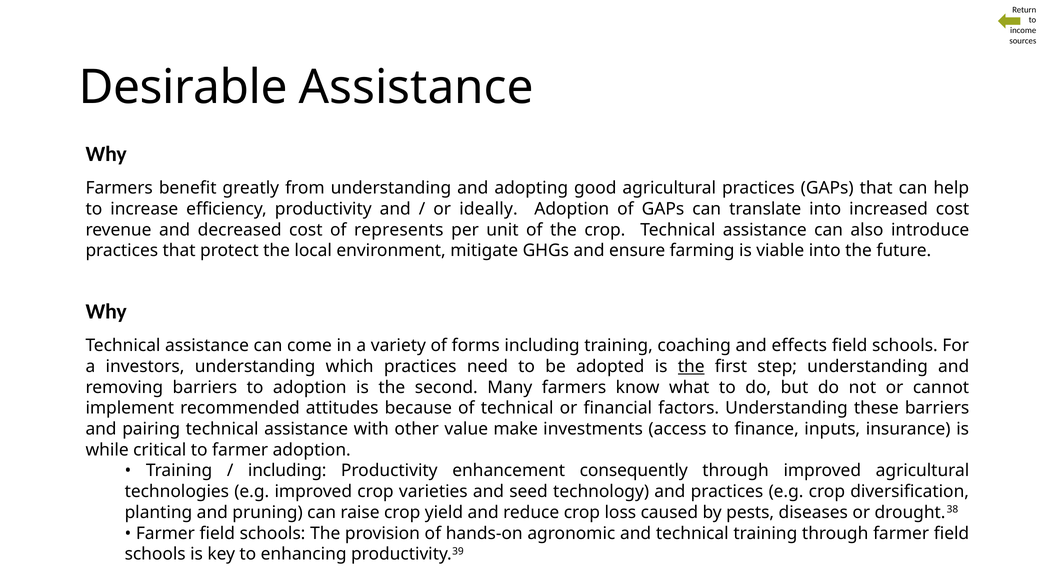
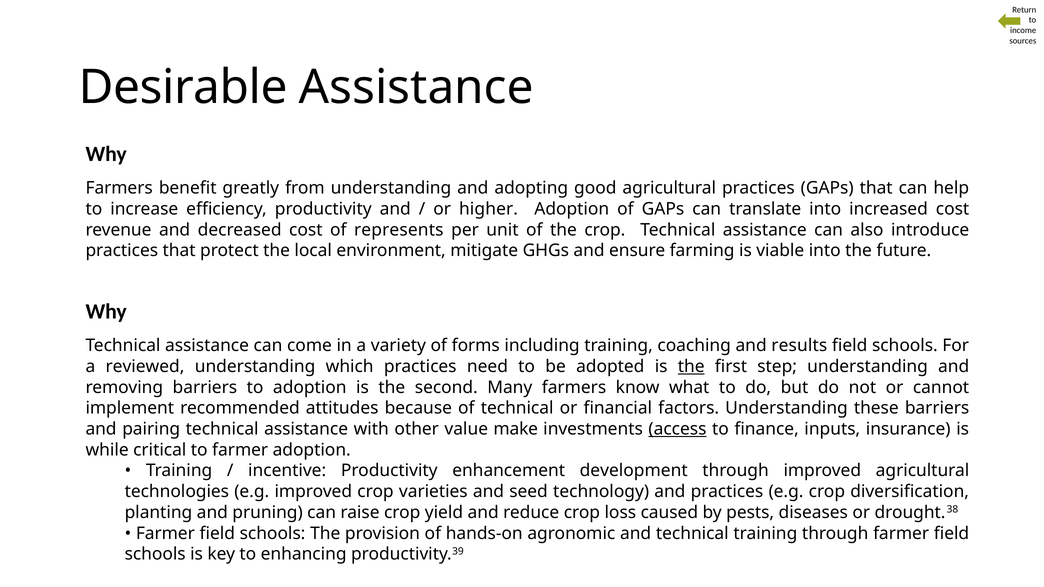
ideally: ideally -> higher (489, 209)
effects: effects -> results (799, 346)
investors: investors -> reviewed (145, 367)
access underline: none -> present (677, 429)
including: including -> incentive (287, 471)
consequently: consequently -> development (634, 471)
